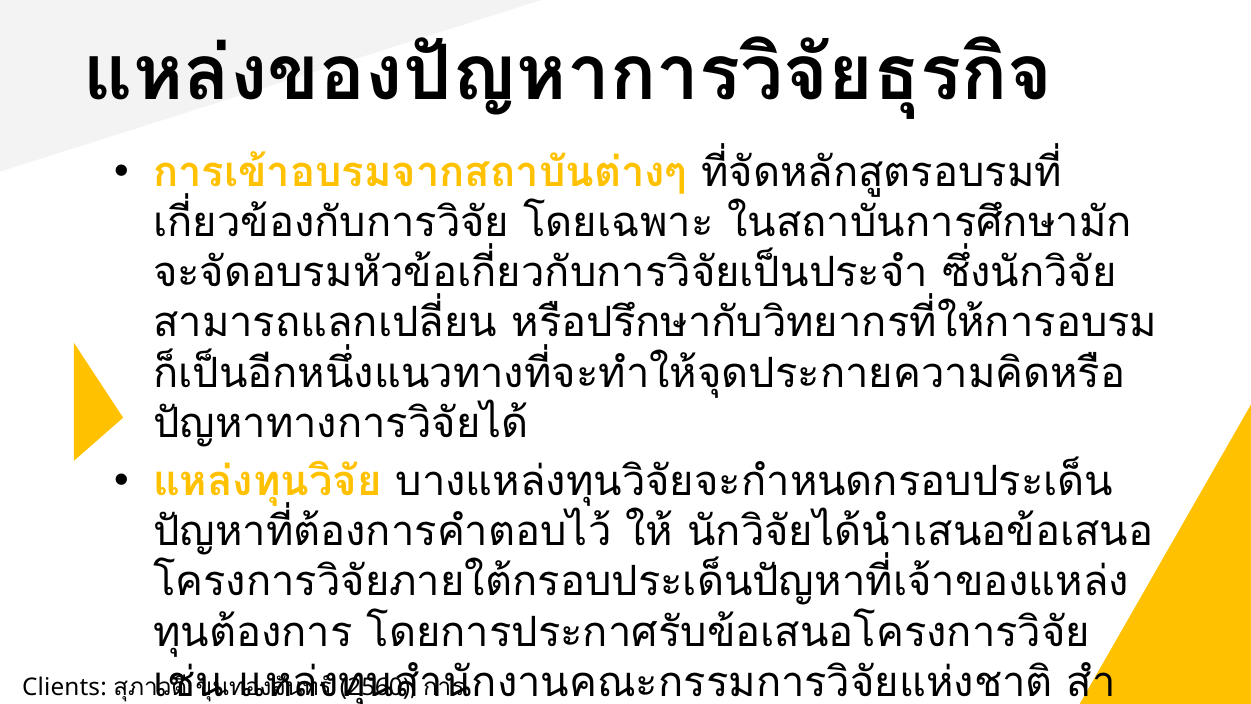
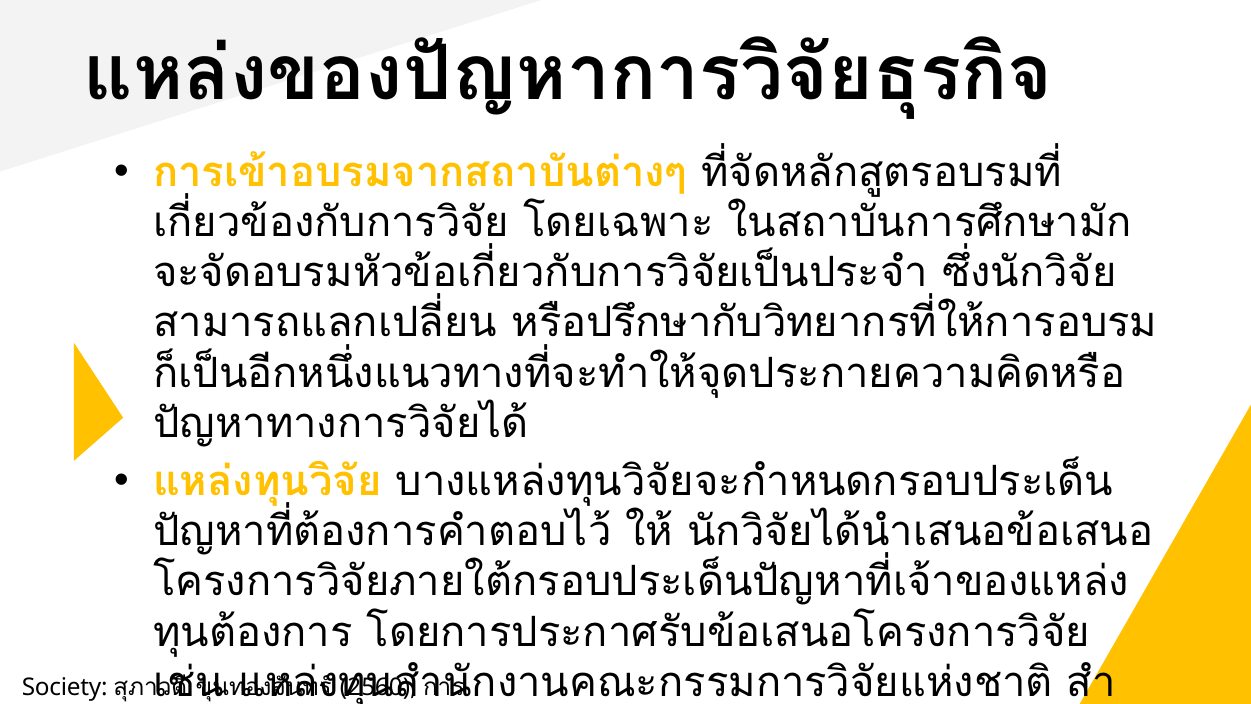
Clients: Clients -> Society (65, 687)
